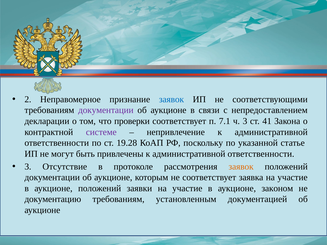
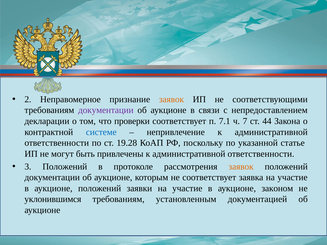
заявок colour: blue -> orange (171, 99)
ч 3: 3 -> 7 (245, 121)
41: 41 -> 44 (267, 121)
системе colour: purple -> blue (101, 132)
3 Отсутствие: Отсутствие -> Положений (65, 167)
документацию: документацию -> уклонившимся (53, 199)
